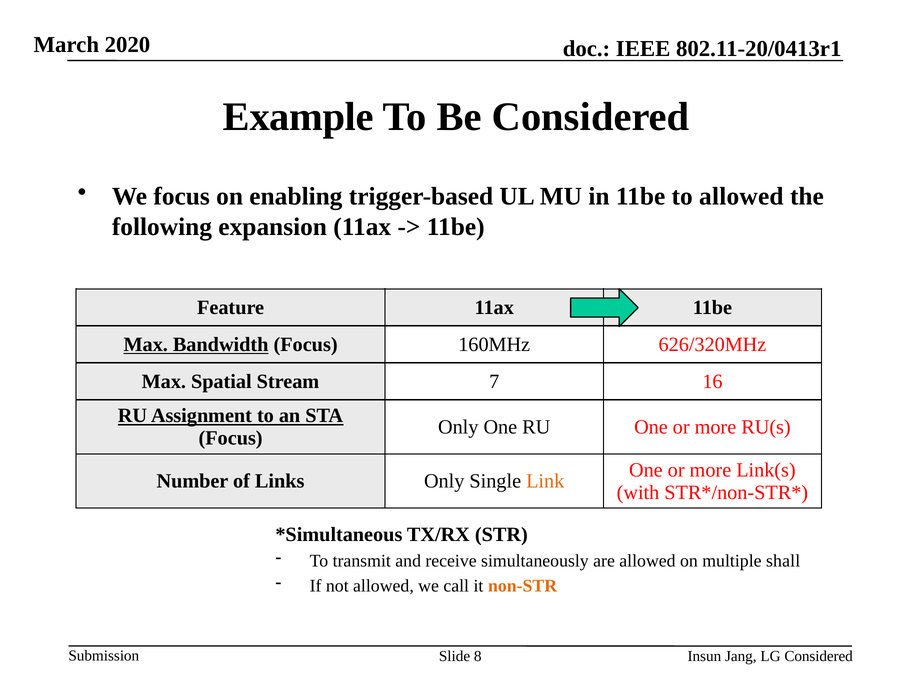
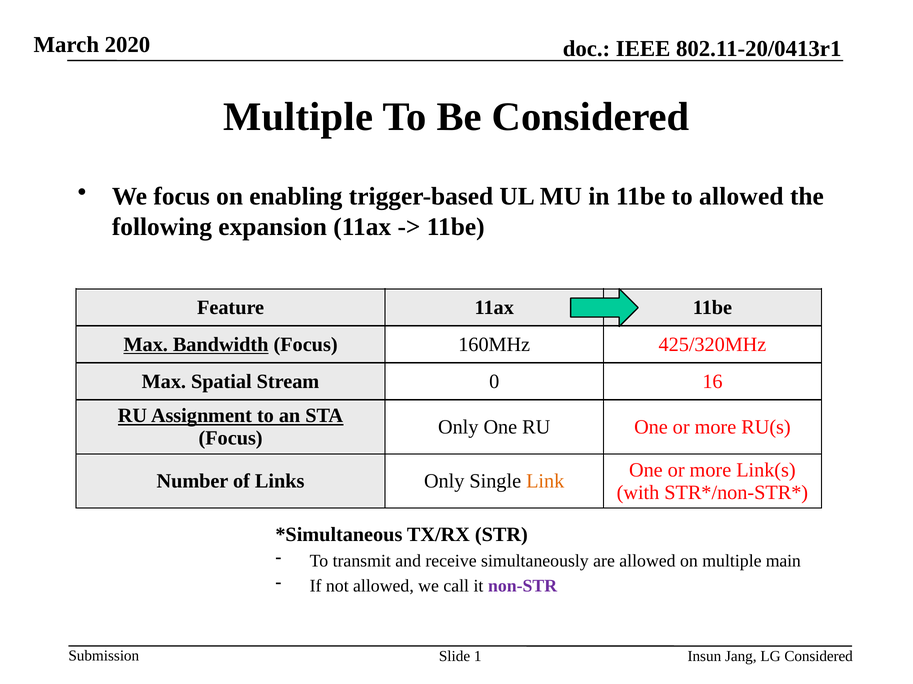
Example: Example -> Multiple (298, 117)
626/320MHz: 626/320MHz -> 425/320MHz (712, 345)
7: 7 -> 0 (494, 382)
shall: shall -> main (783, 561)
non-STR colour: orange -> purple (523, 586)
8: 8 -> 1 (478, 657)
